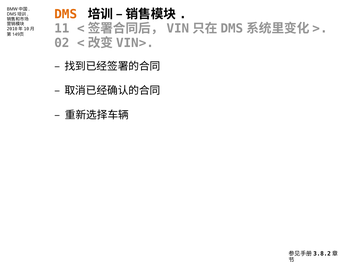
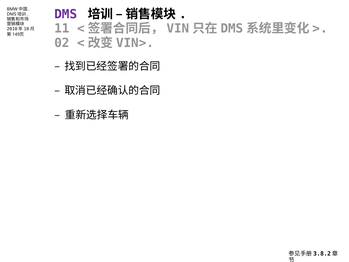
DMS colour: orange -> purple (66, 14)
